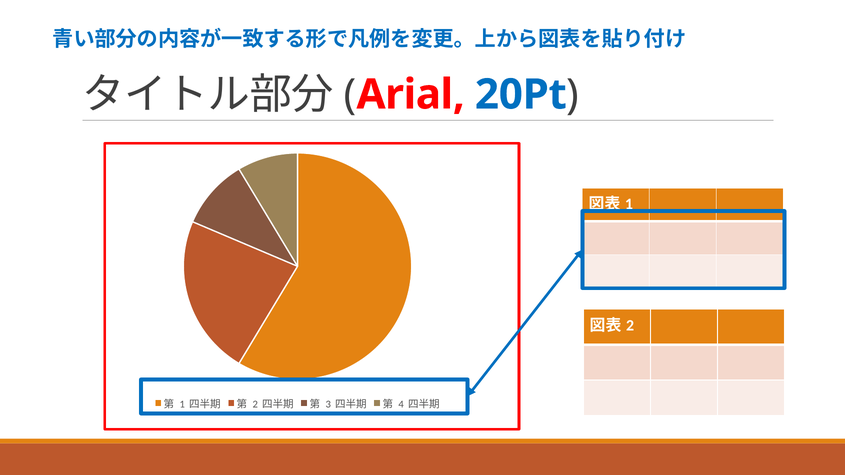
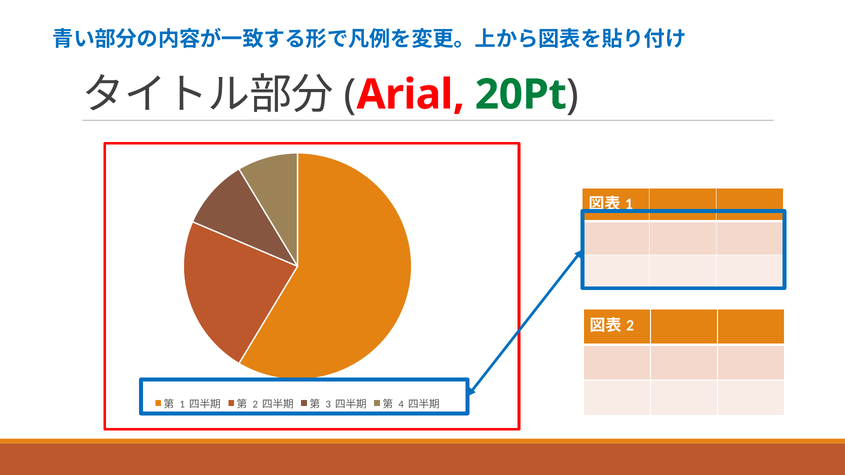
20Pt colour: blue -> green (521, 95)
